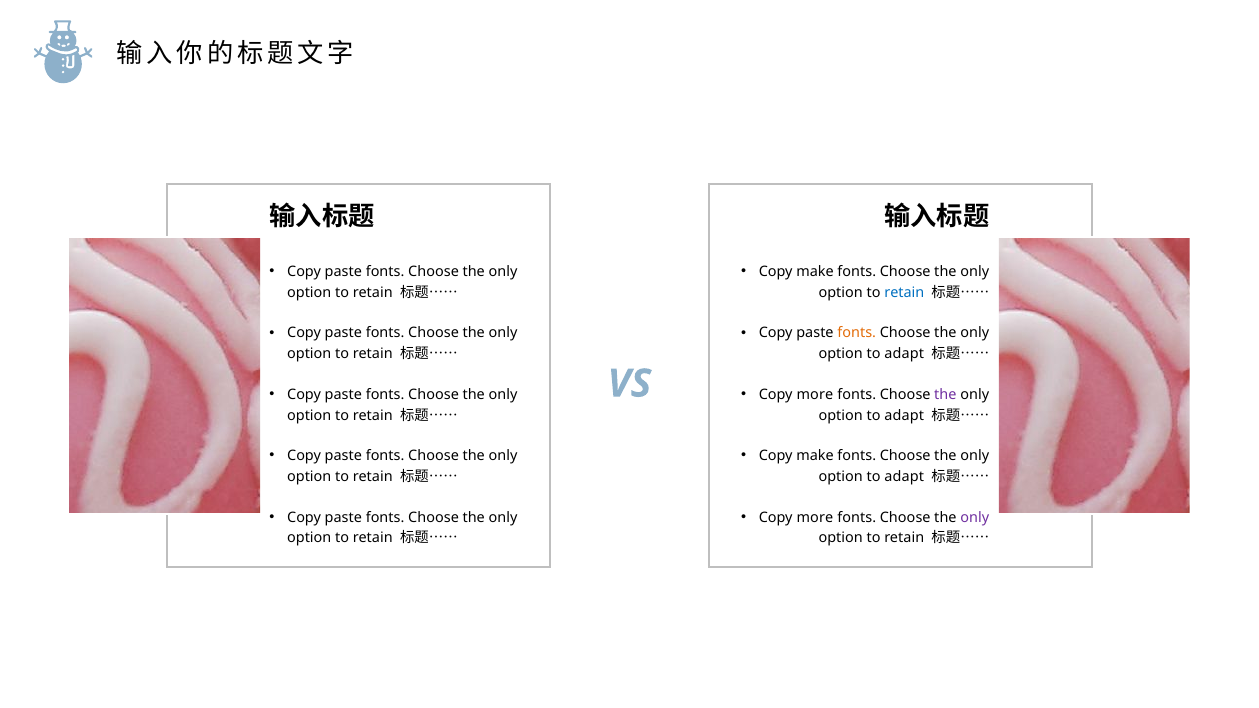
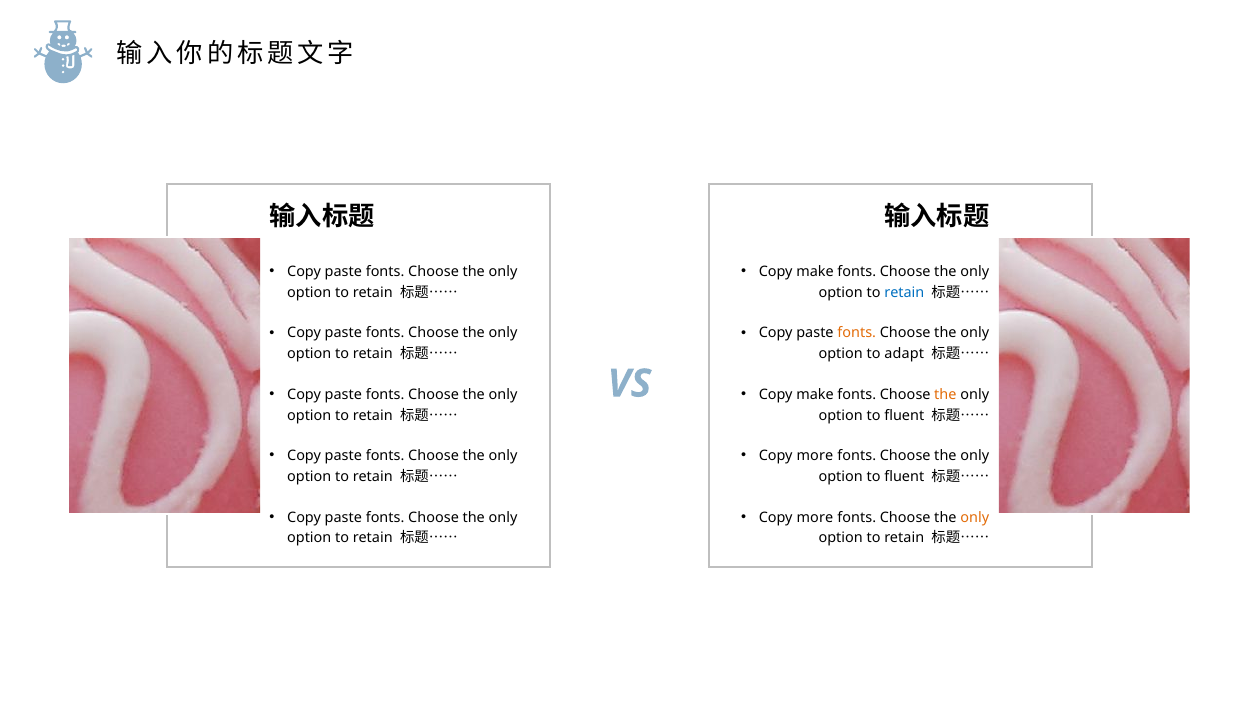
more: more -> make (815, 395)
the colour: purple -> orange (945, 395)
adapt: adapt -> fluent (904, 416)
make: make -> more (815, 456)
adapt: adapt -> fluent (904, 477)
only colour: purple -> orange (975, 517)
